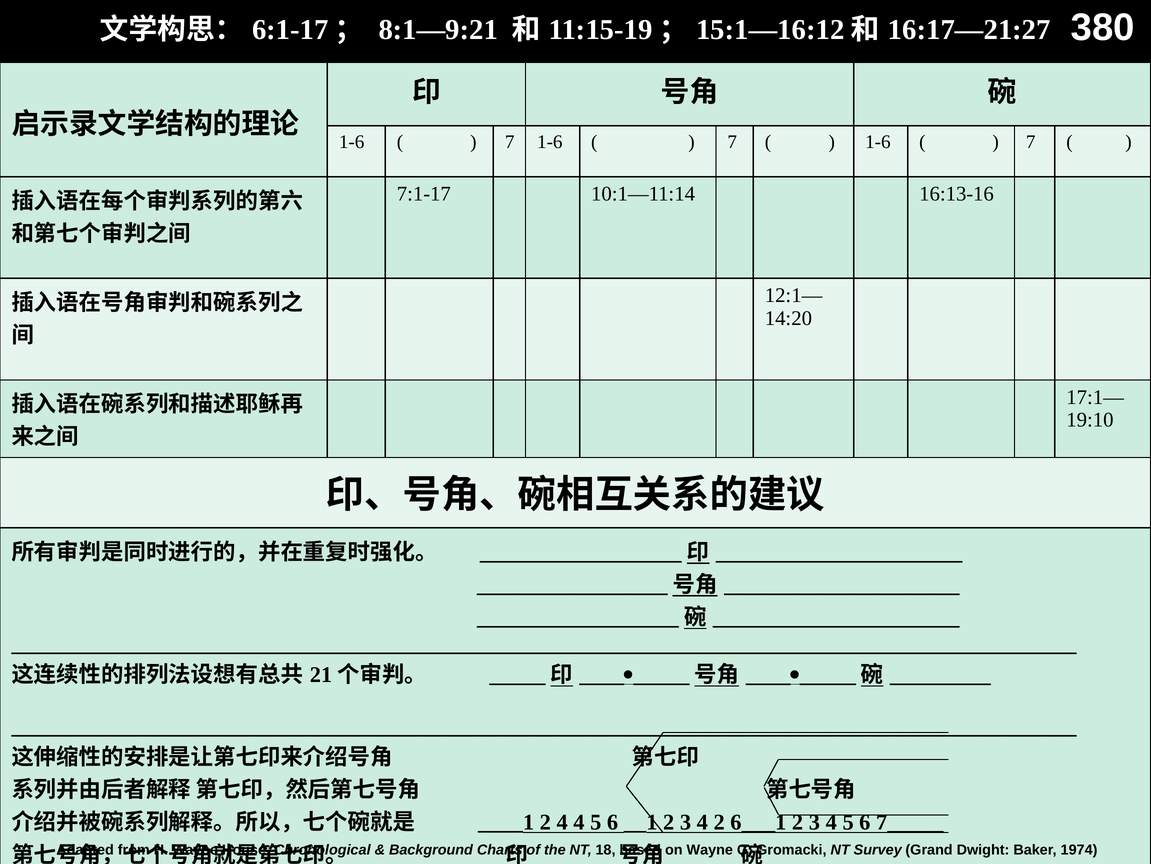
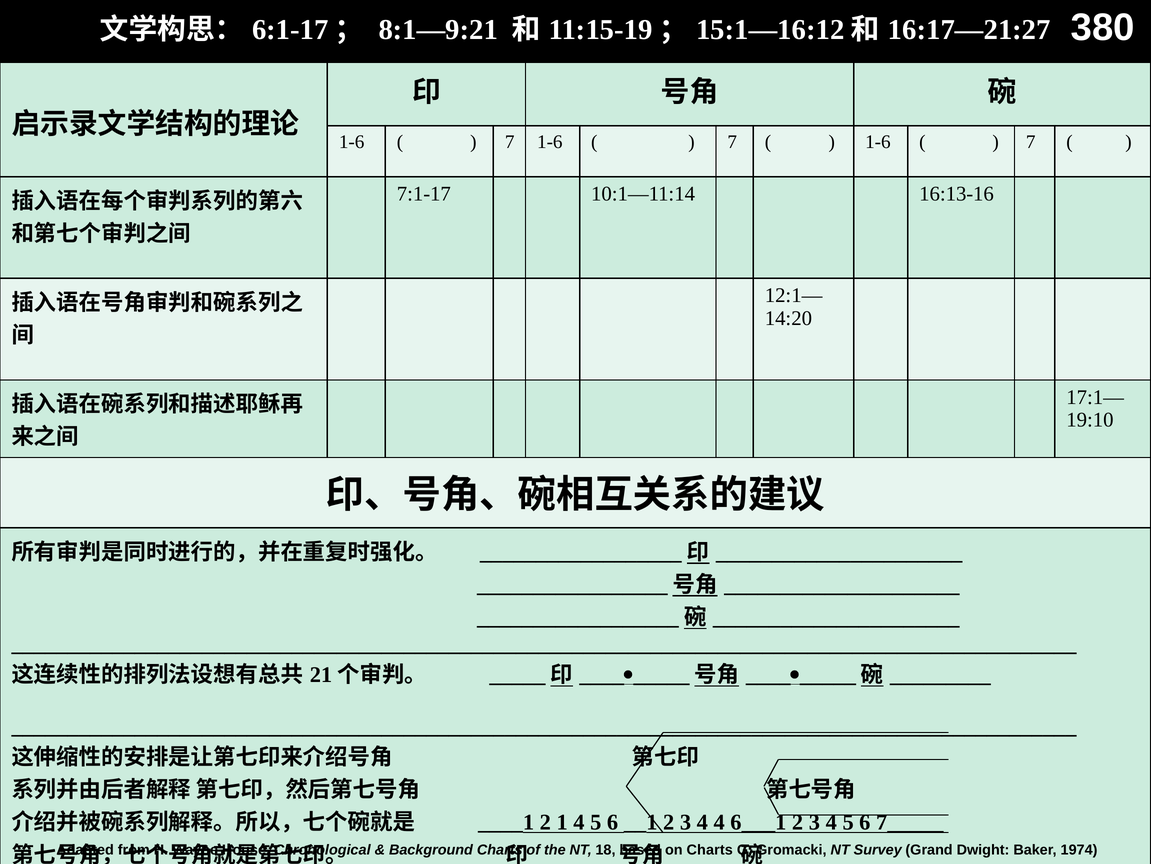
2 4: 4 -> 1 (562, 822)
4 2: 2 -> 4 (719, 822)
on Wayne: Wayne -> Charts (710, 849)
